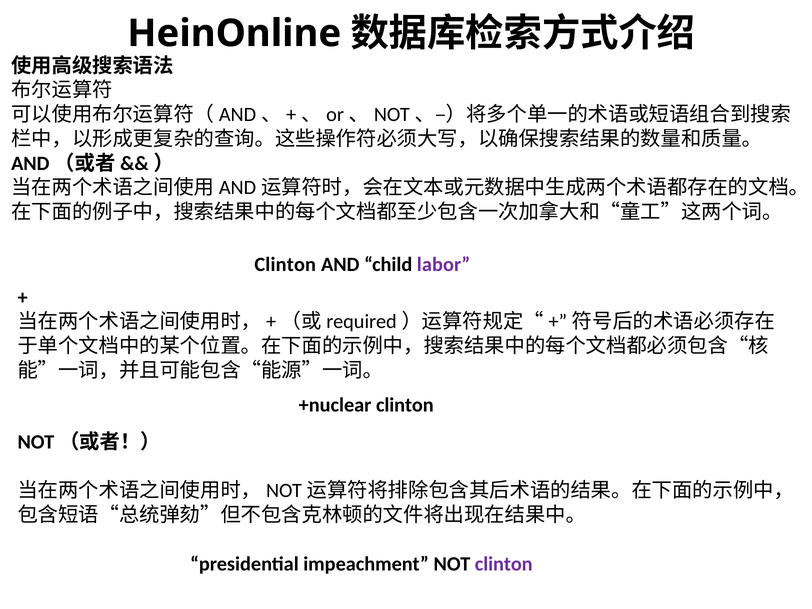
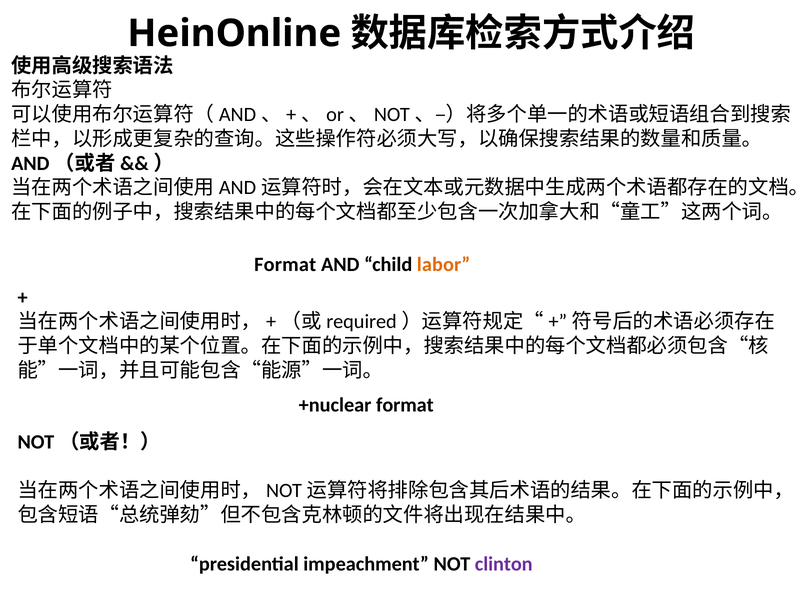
Clinton: Clinton -> Format (285, 265)
labor colour: purple -> orange (444, 265)
+nuclear clinton: clinton -> format (405, 405)
